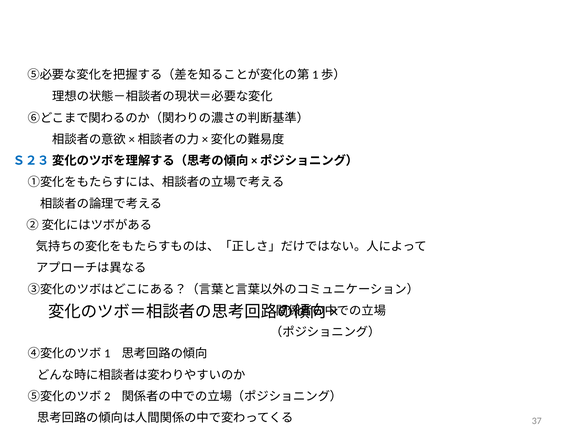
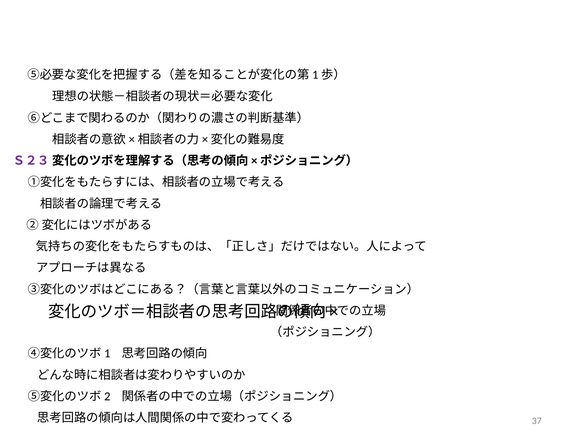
Ｓ２３ colour: blue -> purple (31, 161)
